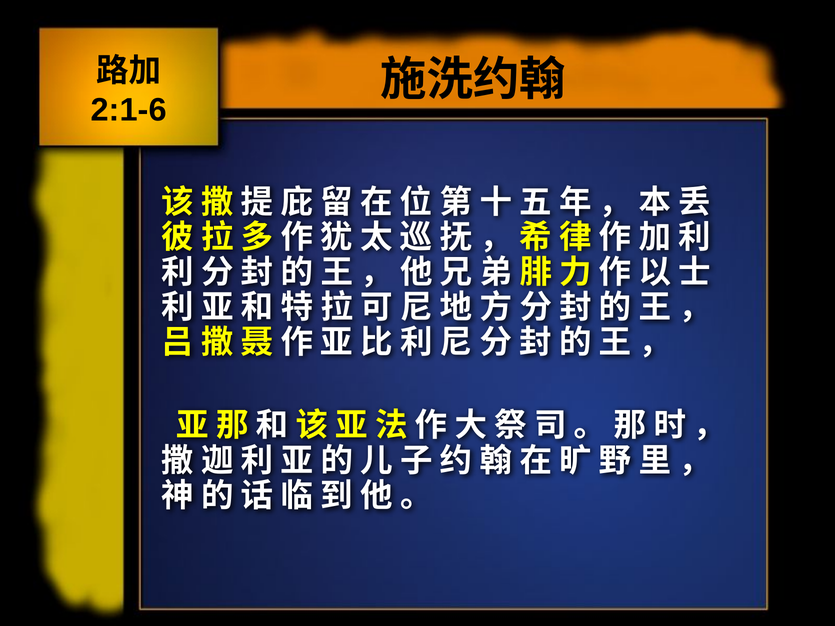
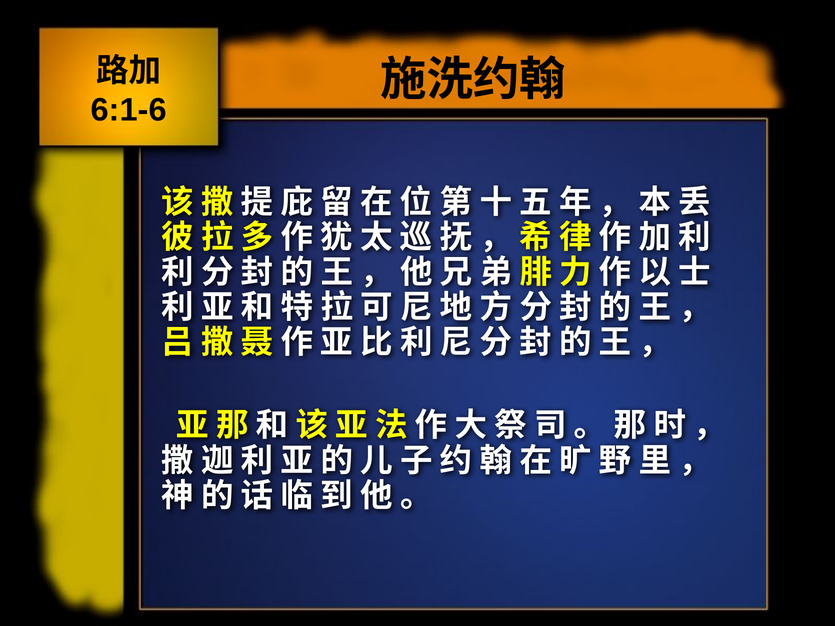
2:1-6: 2:1-6 -> 6:1-6 (129, 110)
